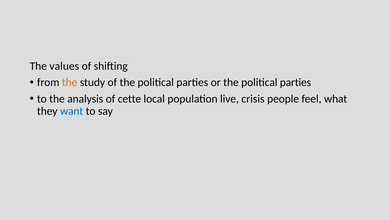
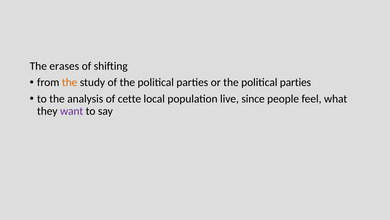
values: values -> erases (64, 66)
crisis: crisis -> since (253, 99)
want colour: blue -> purple (72, 111)
